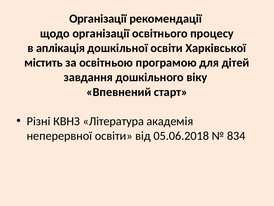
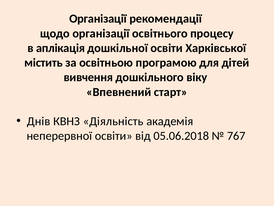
завдання: завдання -> вивчення (88, 77)
Різні: Різні -> Днів (39, 121)
Література: Література -> Діяльність (113, 121)
834: 834 -> 767 (236, 136)
